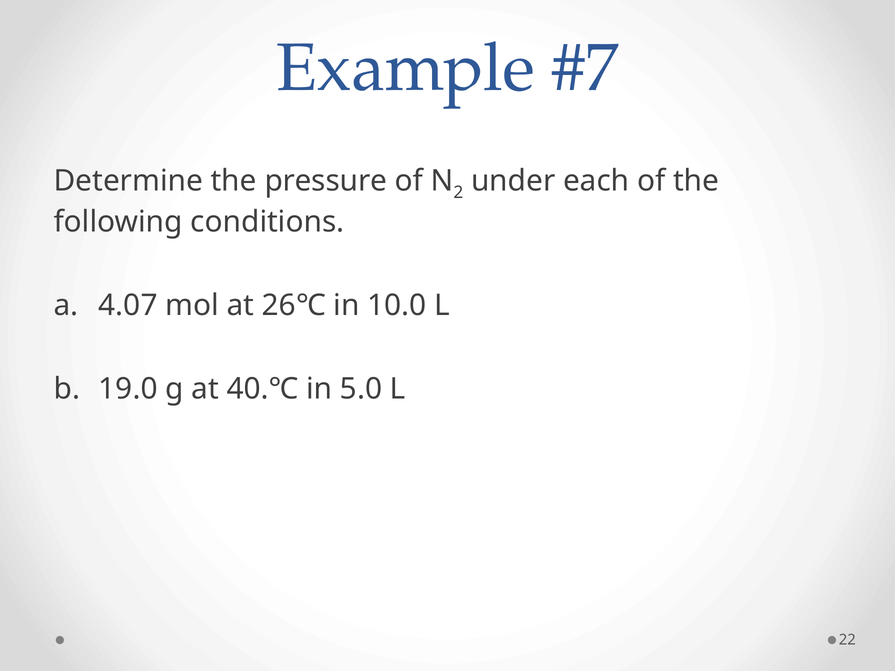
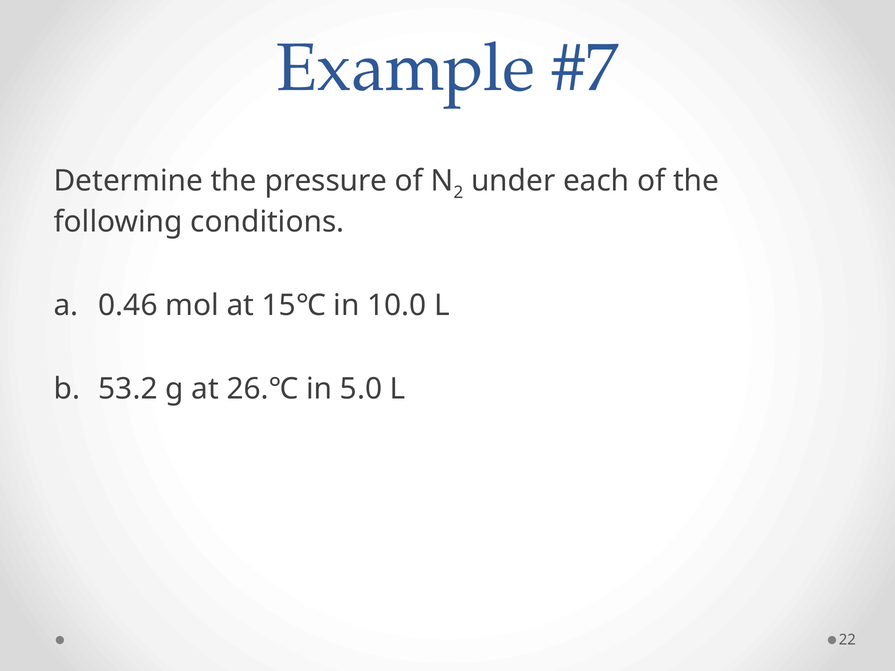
4.07: 4.07 -> 0.46 (128, 305)
26℃: 26℃ -> 15℃ (294, 305)
19.0: 19.0 -> 53.2 (128, 389)
40.℃: 40.℃ -> 26.℃ (263, 389)
